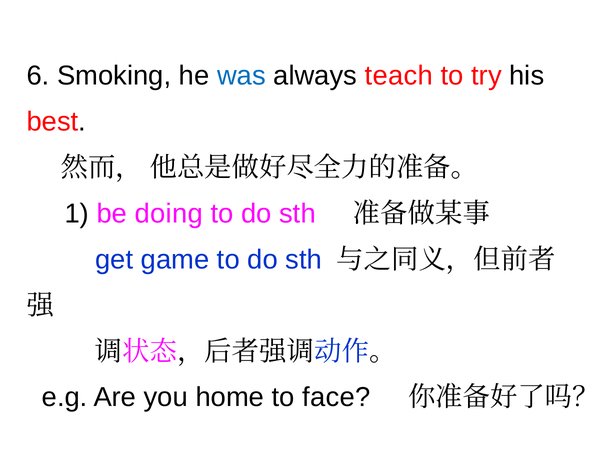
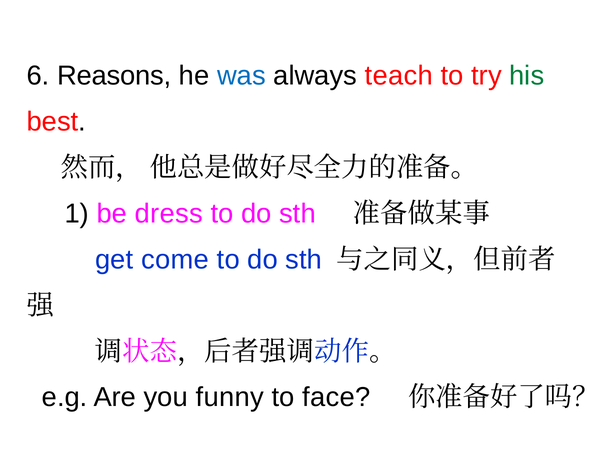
Smoking: Smoking -> Reasons (114, 76)
his colour: black -> green (527, 76)
doing: doing -> dress (169, 214)
game: game -> come (175, 260)
home: home -> funny (230, 397)
